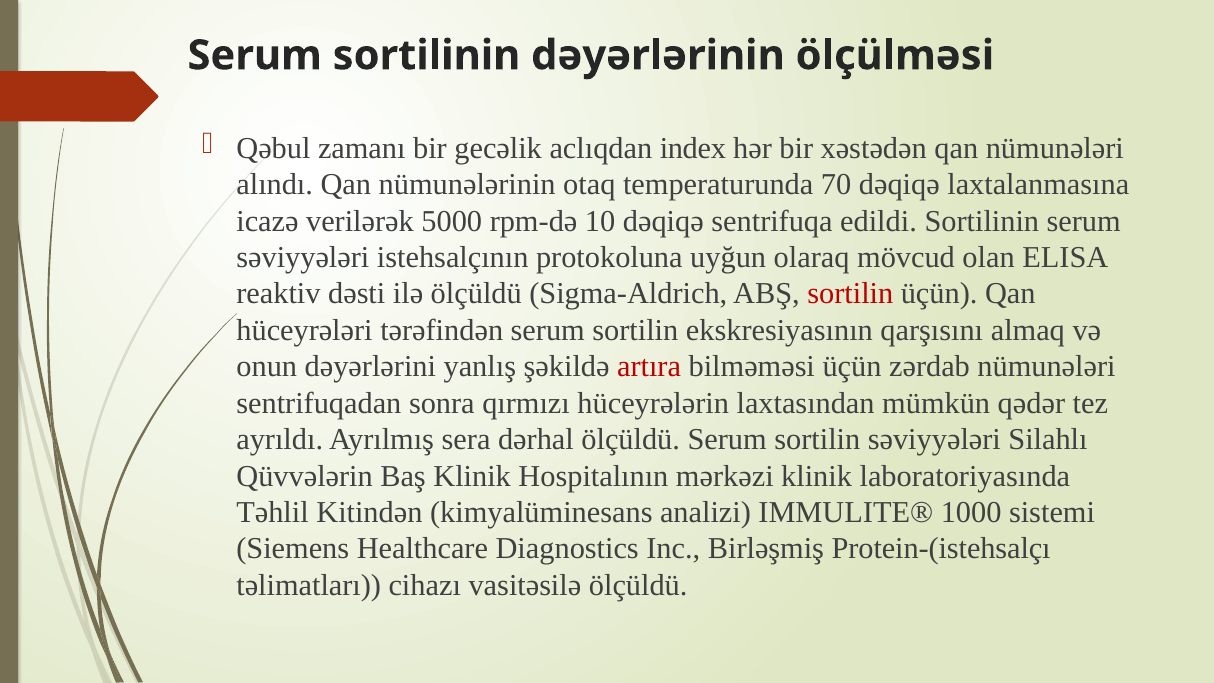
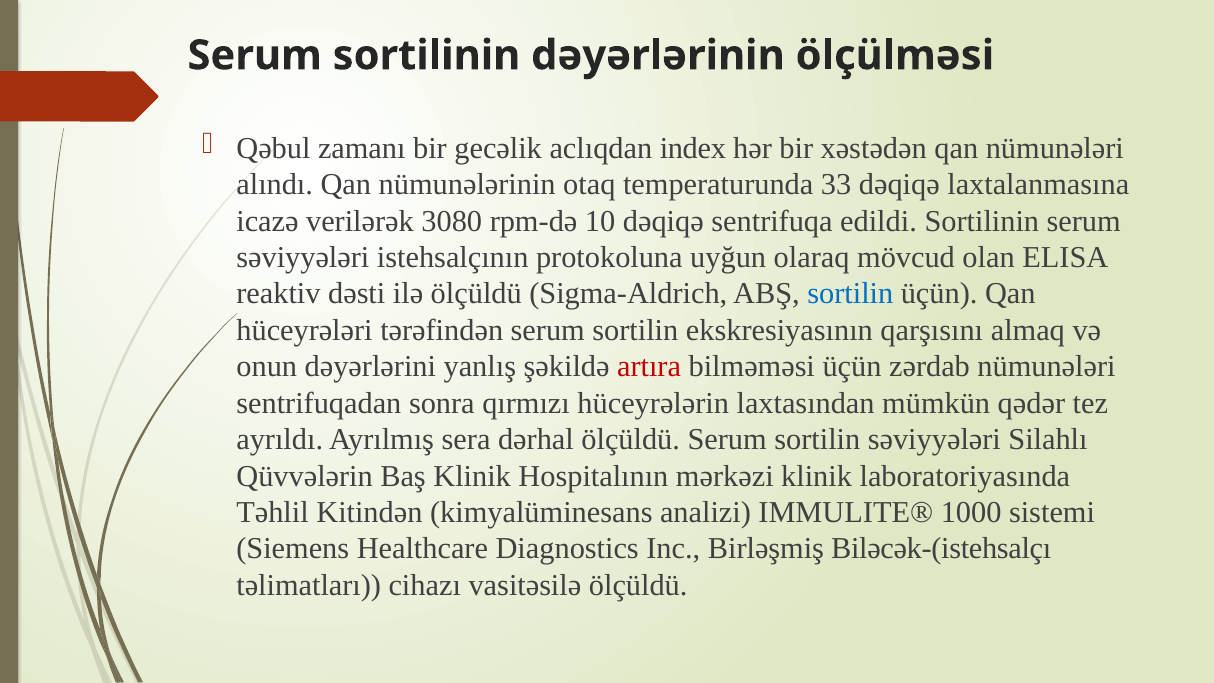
70: 70 -> 33 (836, 185)
5000: 5000 -> 3080 (452, 221)
sortilin colour: red -> blue (850, 294)
Protein-(istehsalçı: Protein-(istehsalçı -> Biləcək-(istehsalçı (941, 549)
